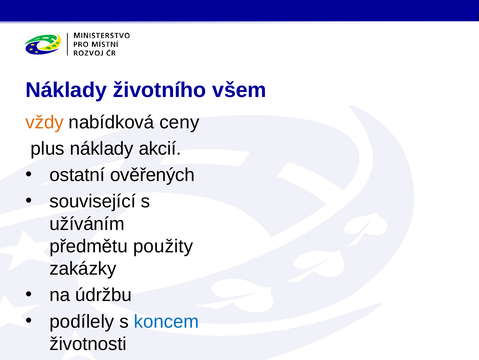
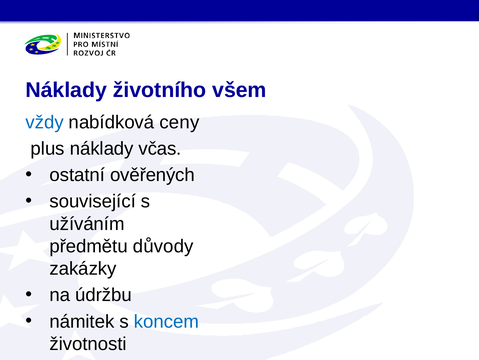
vždy colour: orange -> blue (45, 122)
akcií: akcií -> včas (160, 148)
použity: použity -> důvody (163, 246)
podílely: podílely -> námitek (82, 321)
